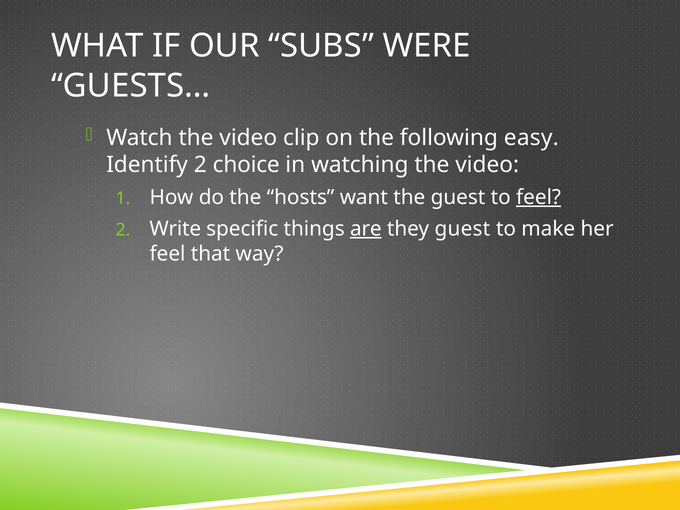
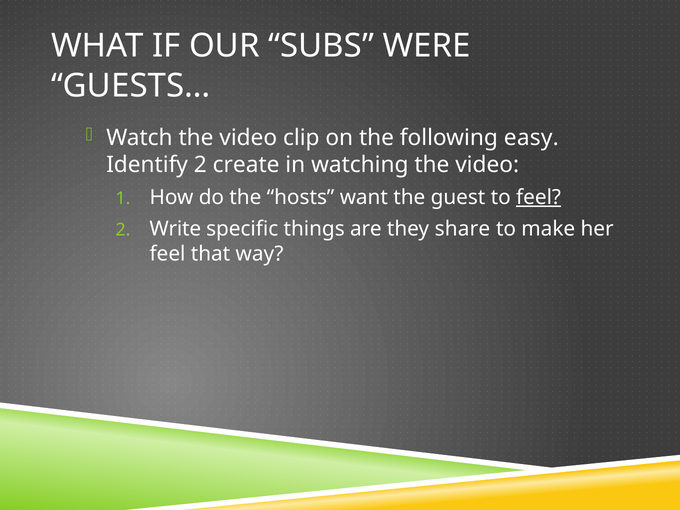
choice: choice -> create (246, 165)
are underline: present -> none (366, 229)
they guest: guest -> share (462, 229)
